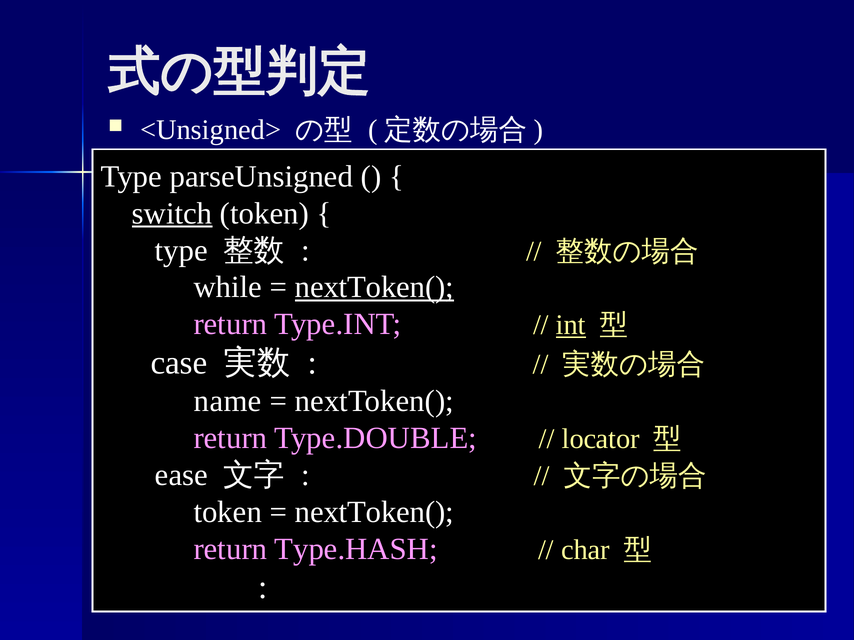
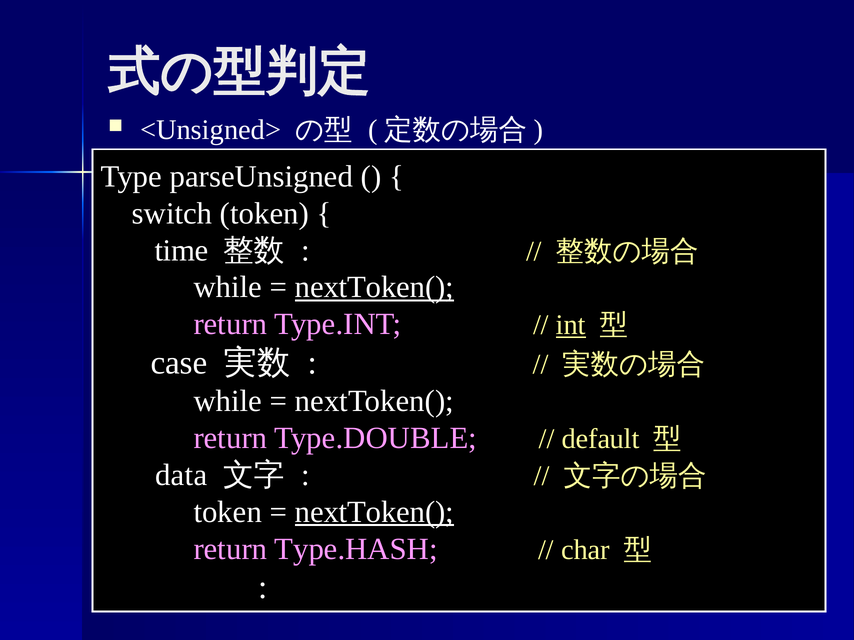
switch underline: present -> none (172, 214)
type: type -> time (181, 251)
name: name -> while (228, 401)
locator: locator -> default (601, 439)
ease: ease -> data (181, 475)
nextToken( underline: none -> present (374, 512)
